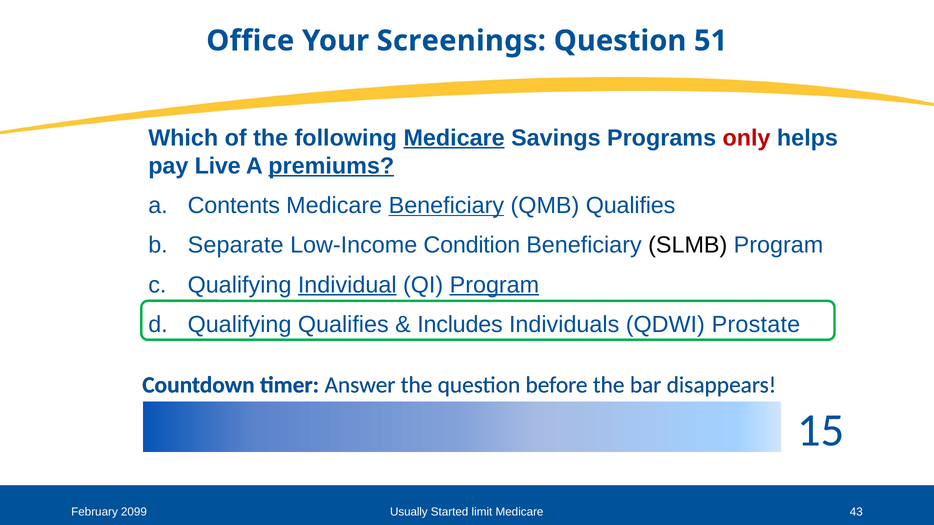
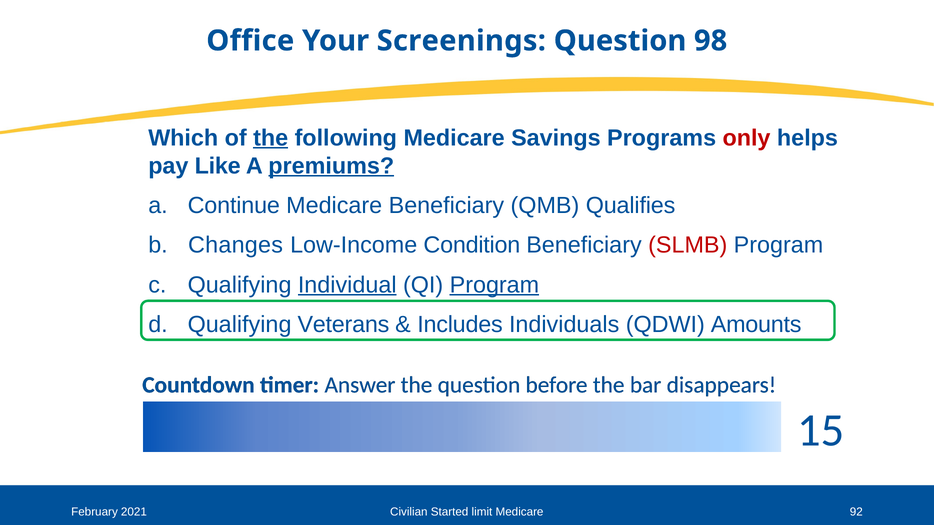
51: 51 -> 98 (711, 41)
the underline: none -> present (271, 138)
Medicare underline: present -> none (454, 138)
Live: Live -> Like (218, 166)
Contents: Contents -> Continue (234, 206)
Beneficiary underline: present -> none (446, 206)
Separate: Separate -> Changes (236, 245)
SLMB colour: black -> red (688, 245)
Qualifying Qualifies: Qualifies -> Veterans (343, 325)
Prostate: Prostate -> Amounts (756, 325)
2099: 2099 -> 2021 (134, 512)
Usually: Usually -> Civilian (409, 512)
43: 43 -> 92 (856, 512)
